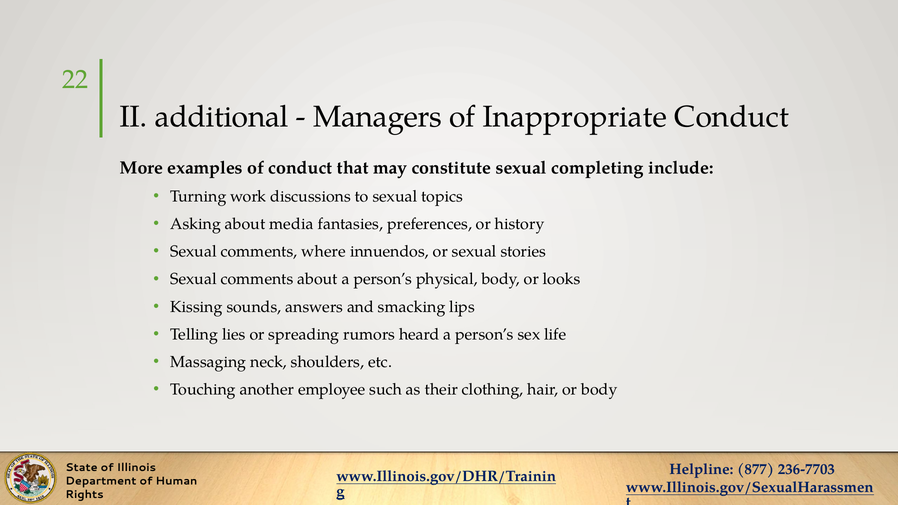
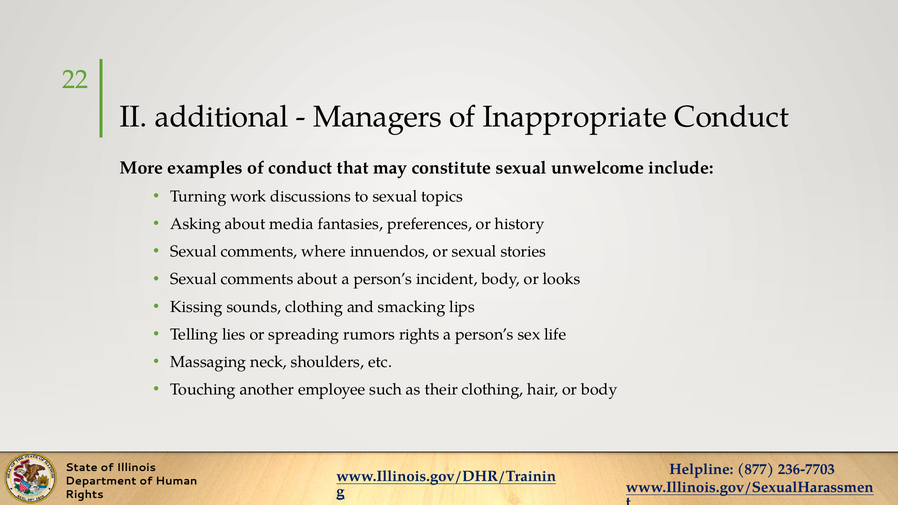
completing: completing -> unwelcome (598, 168)
physical: physical -> incident (447, 279)
sounds answers: answers -> clothing (314, 307)
rumors heard: heard -> rights (419, 334)
